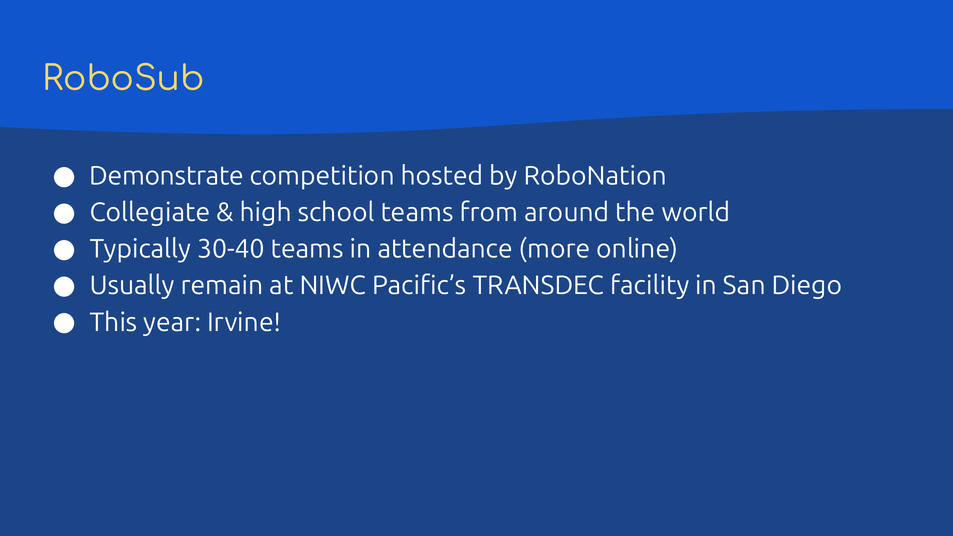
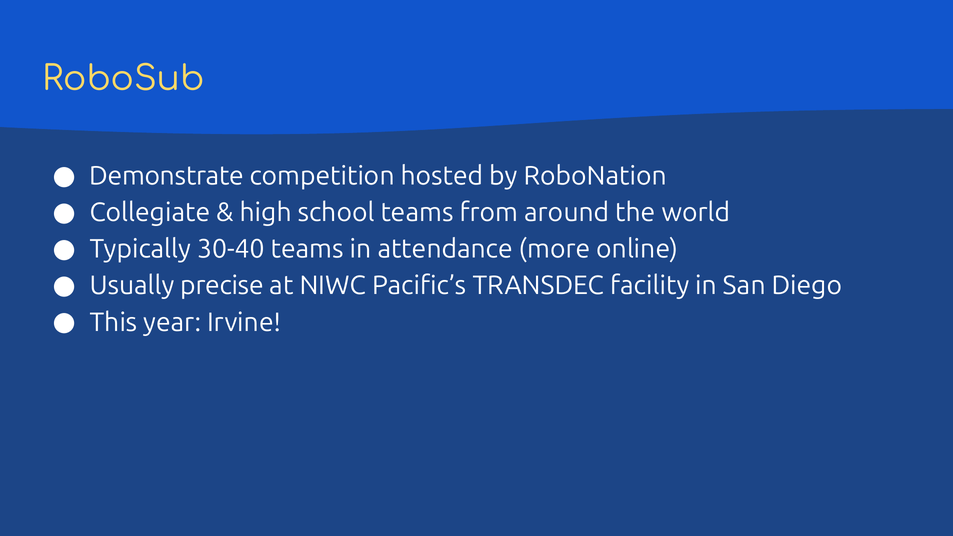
remain: remain -> precise (222, 286)
